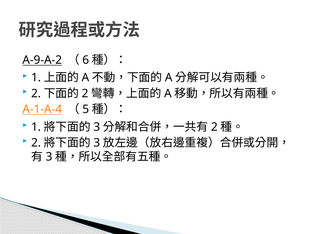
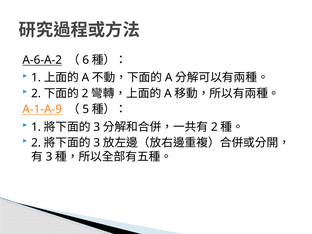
A-9-A-2: A-9-A-2 -> A-6-A-2 (42, 60)
A-1-A-4: A-1-A-4 -> A-1-A-9 (42, 109)
